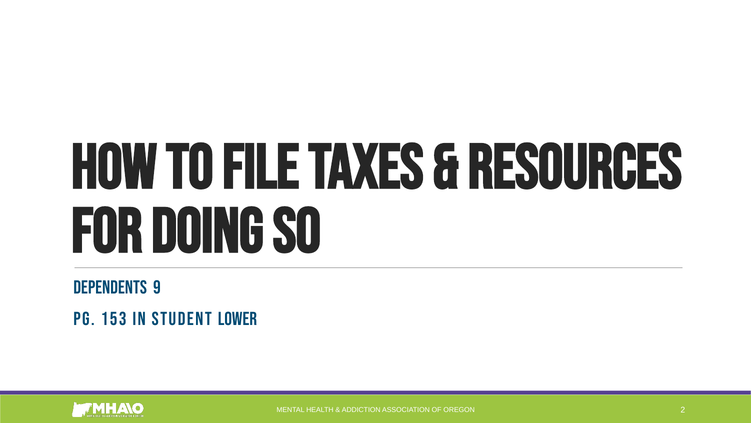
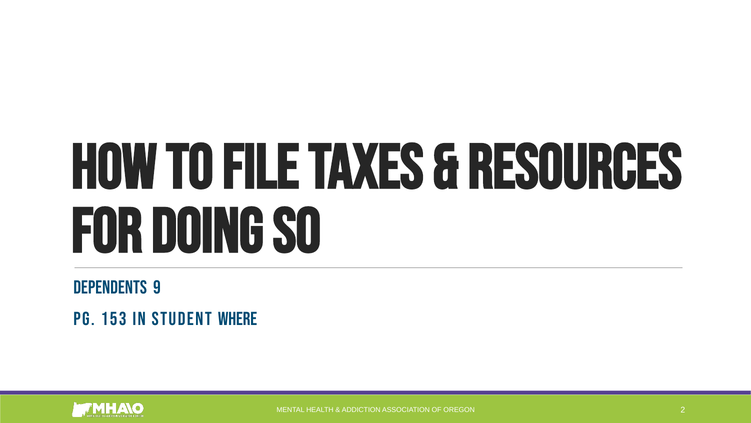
LOWER: LOWER -> WHERE (238, 319)
